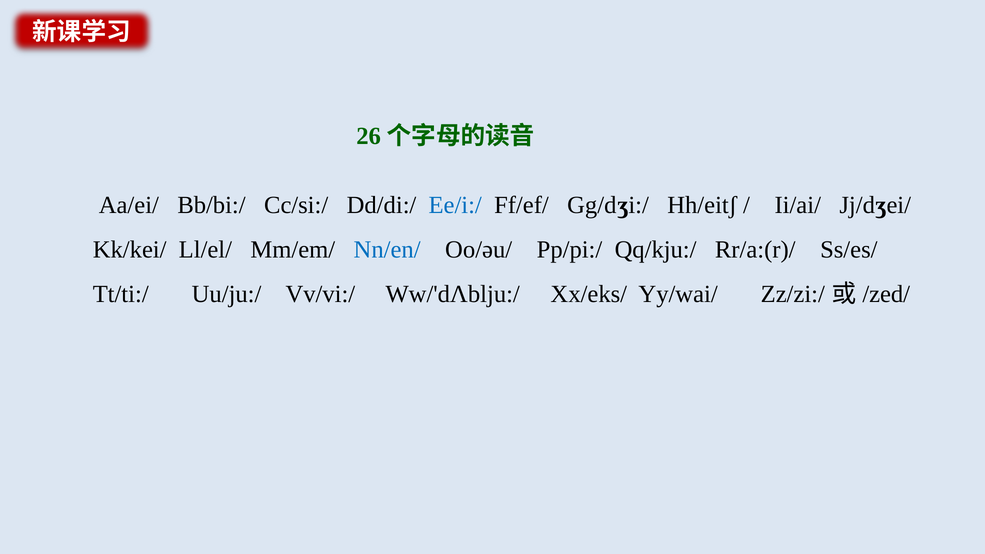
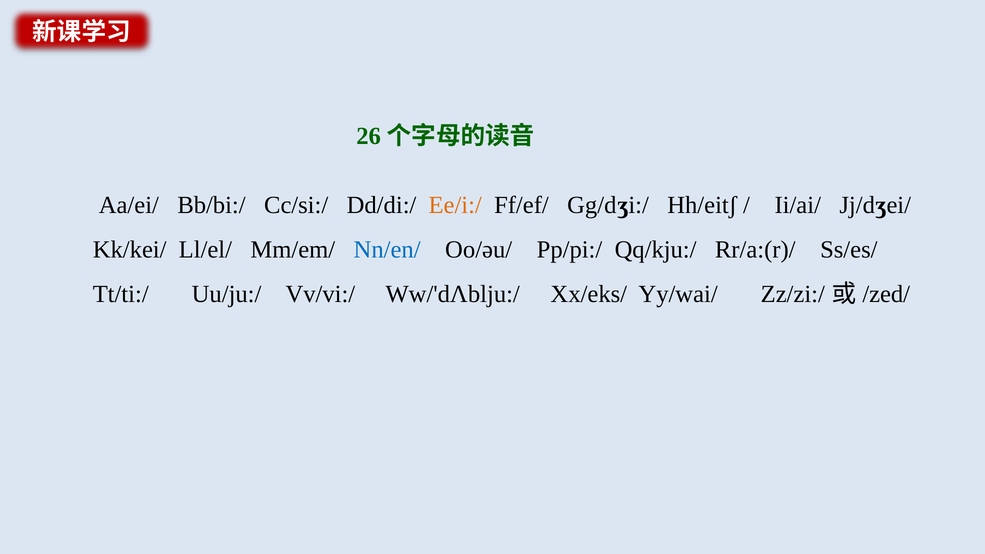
Ee/i:/ colour: blue -> orange (455, 205)
